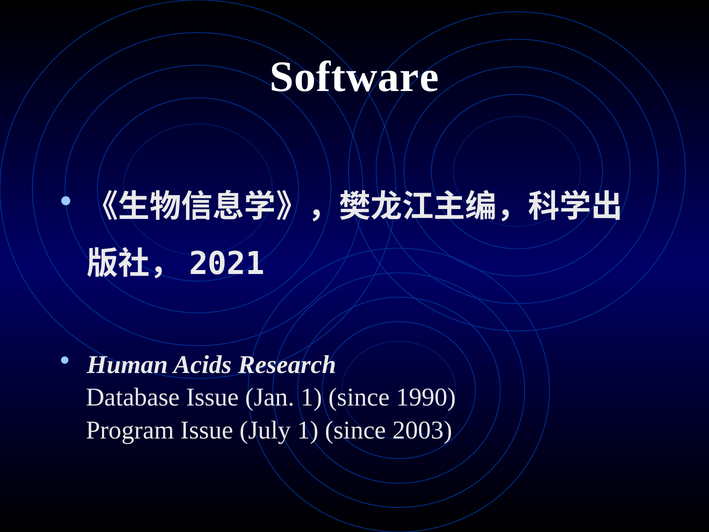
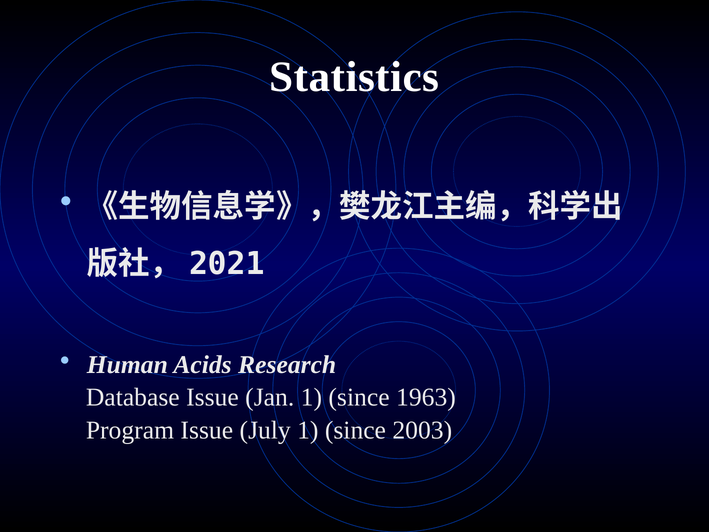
Software: Software -> Statistics (354, 77)
1990: 1990 -> 1963 (426, 397)
